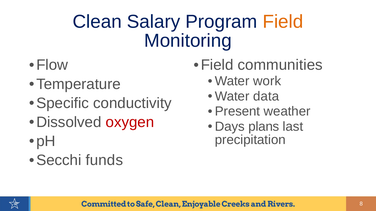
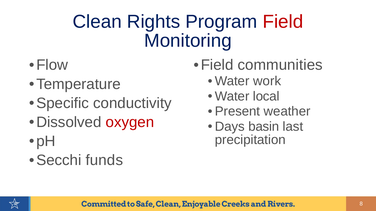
Salary: Salary -> Rights (154, 22)
Field colour: orange -> red (283, 22)
data: data -> local (266, 97)
plans: plans -> basin (264, 127)
